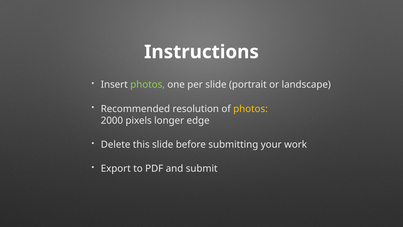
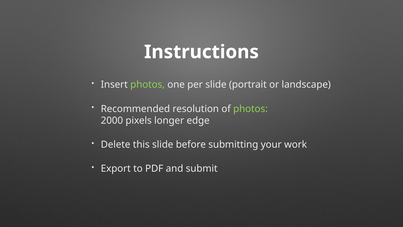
photos colour: yellow -> light green (251, 109)
